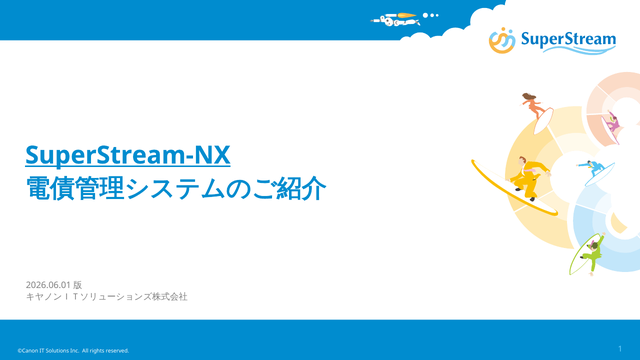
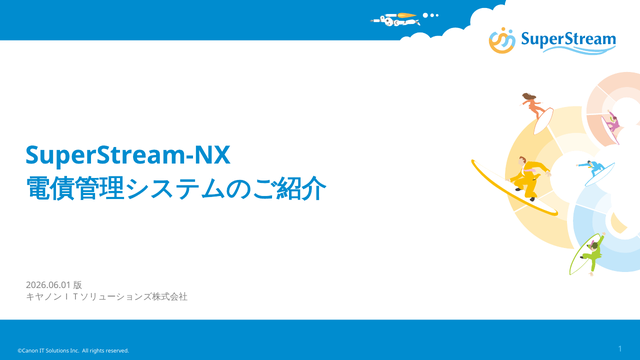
SuperStream-NX underline: present -> none (128, 155)
